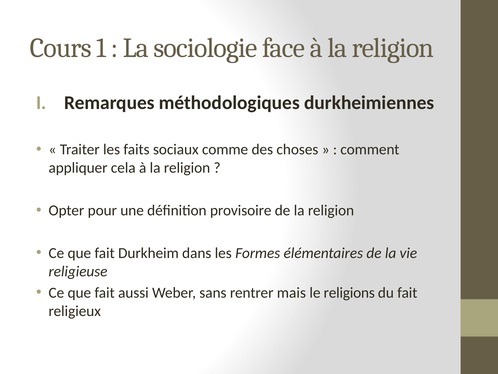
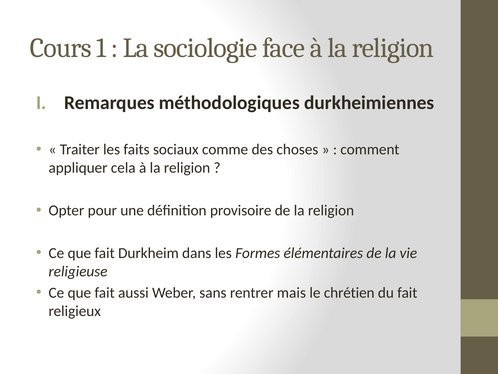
religions: religions -> chrétien (349, 292)
